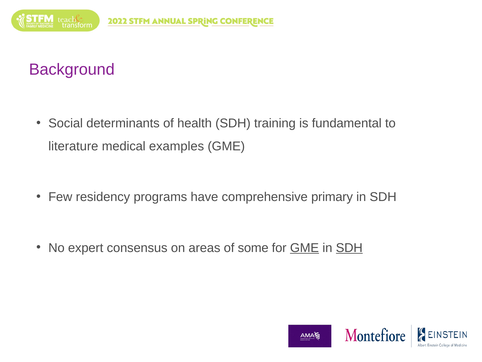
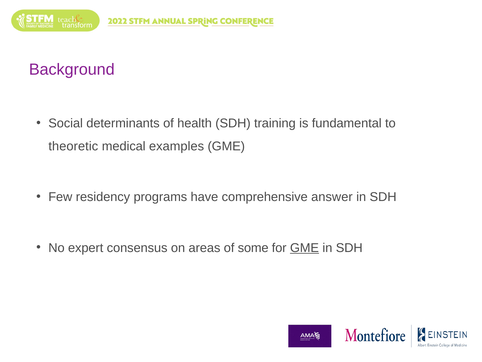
literature: literature -> theoretic (73, 146)
primary: primary -> answer (332, 197)
SDH underline: present -> none (349, 247)
